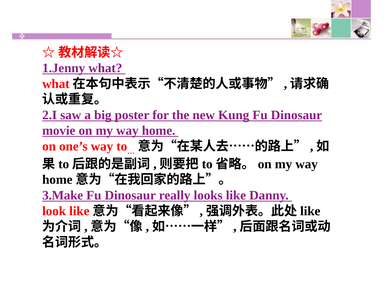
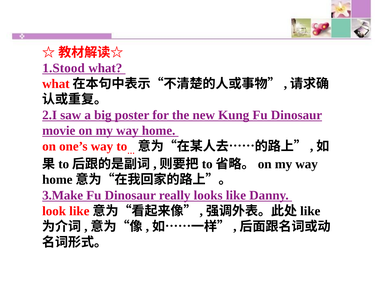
1.Jenny: 1.Jenny -> 1.Stood (64, 68)
